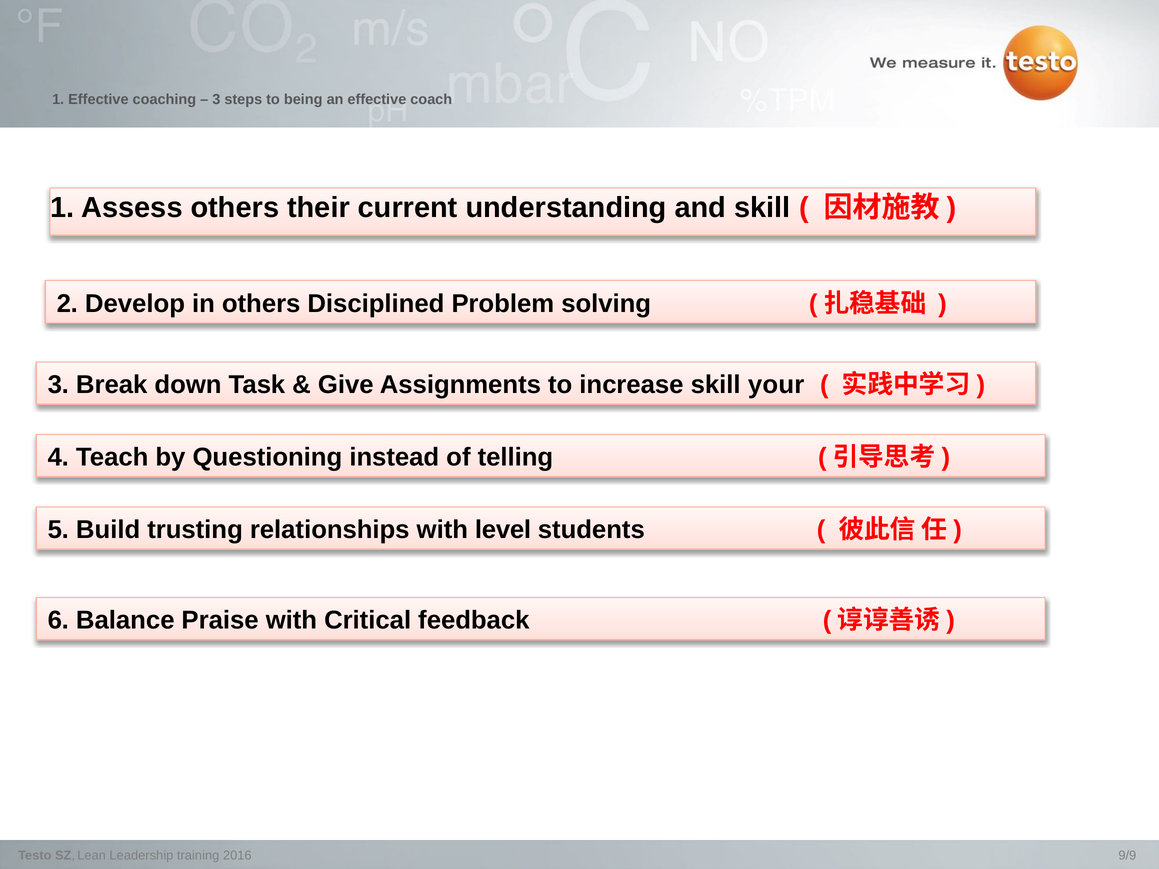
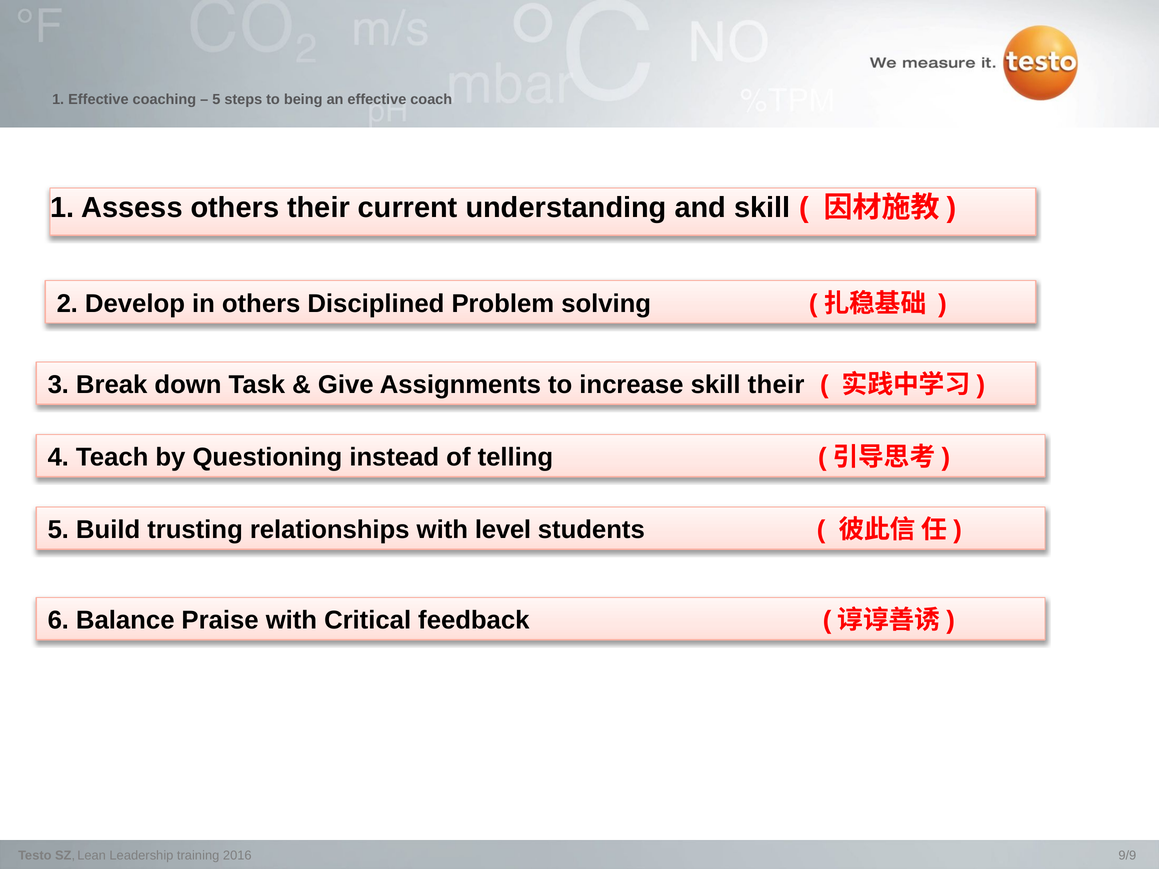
3: 3 -> 5 (216, 99)
skill your: your -> their (776, 385)
